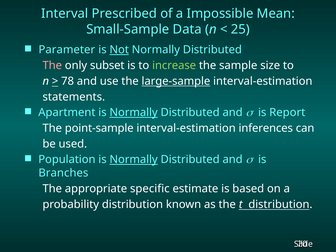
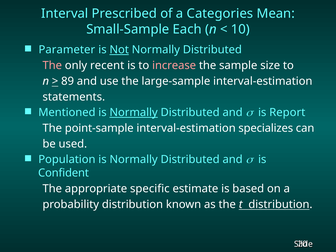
Impossible: Impossible -> Categories (220, 14)
Data: Data -> Each (187, 29)
25: 25 -> 10 (240, 29)
subset: subset -> recent (107, 65)
increase colour: light green -> pink (174, 65)
78: 78 -> 89 (68, 81)
large-sample underline: present -> none (176, 81)
Apartment: Apartment -> Mentioned (67, 113)
inferences: inferences -> specializes (266, 128)
Normally underline: present -> none (134, 160)
Branches: Branches -> Confident (64, 173)
